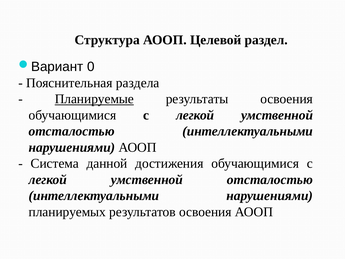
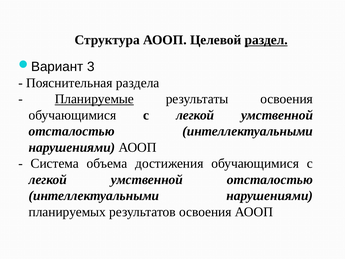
раздел underline: none -> present (266, 40)
0: 0 -> 3 (91, 67)
данной: данной -> объема (107, 163)
